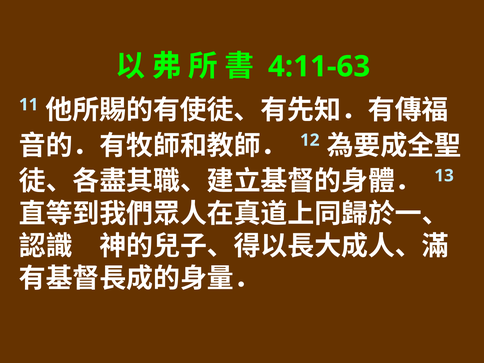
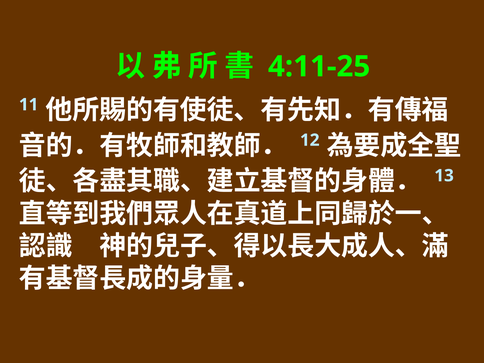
4:11-63: 4:11-63 -> 4:11-25 (319, 67)
